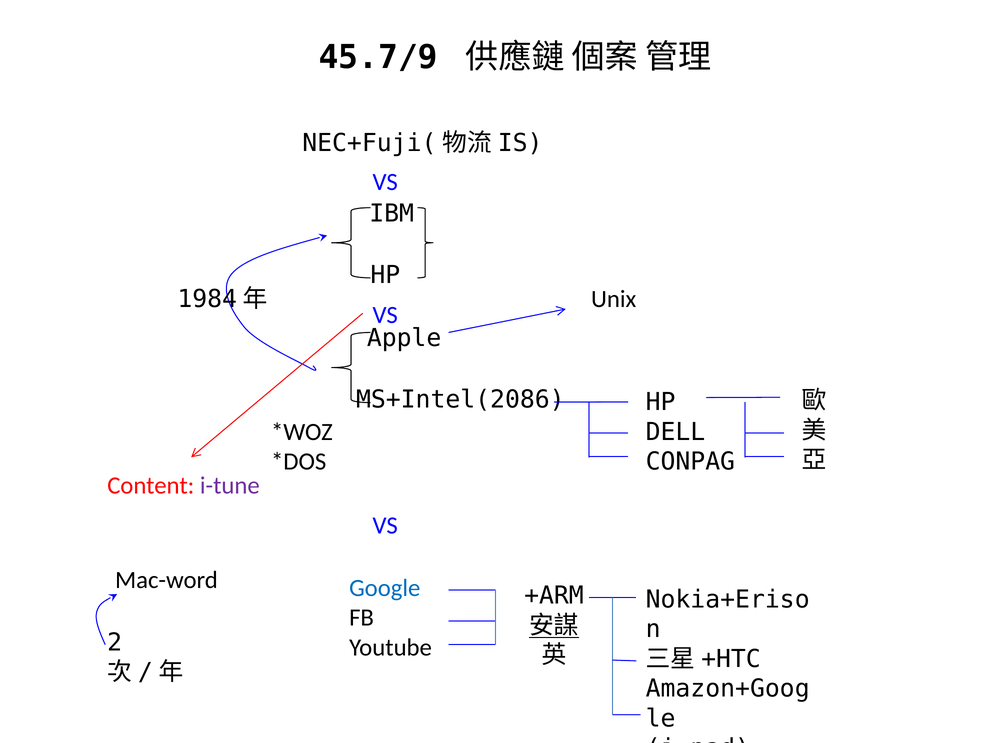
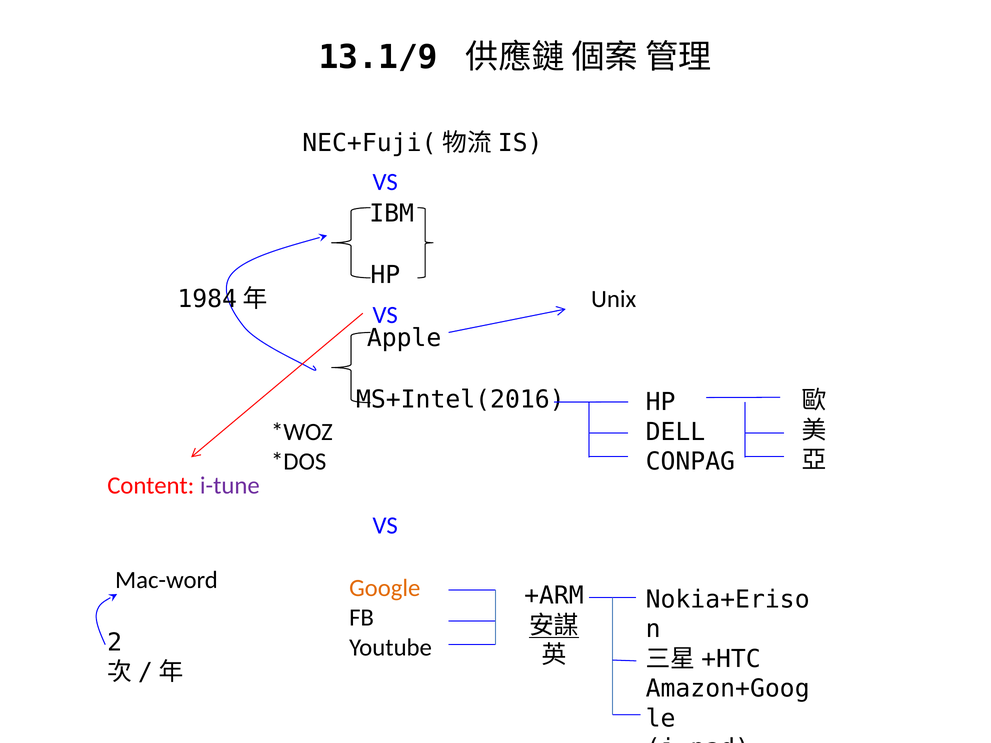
45.7/9: 45.7/9 -> 13.1/9 (378, 58)
MS+Intel(2086: MS+Intel(2086 -> MS+Intel(2016 (460, 400)
Google colour: blue -> orange (385, 588)
